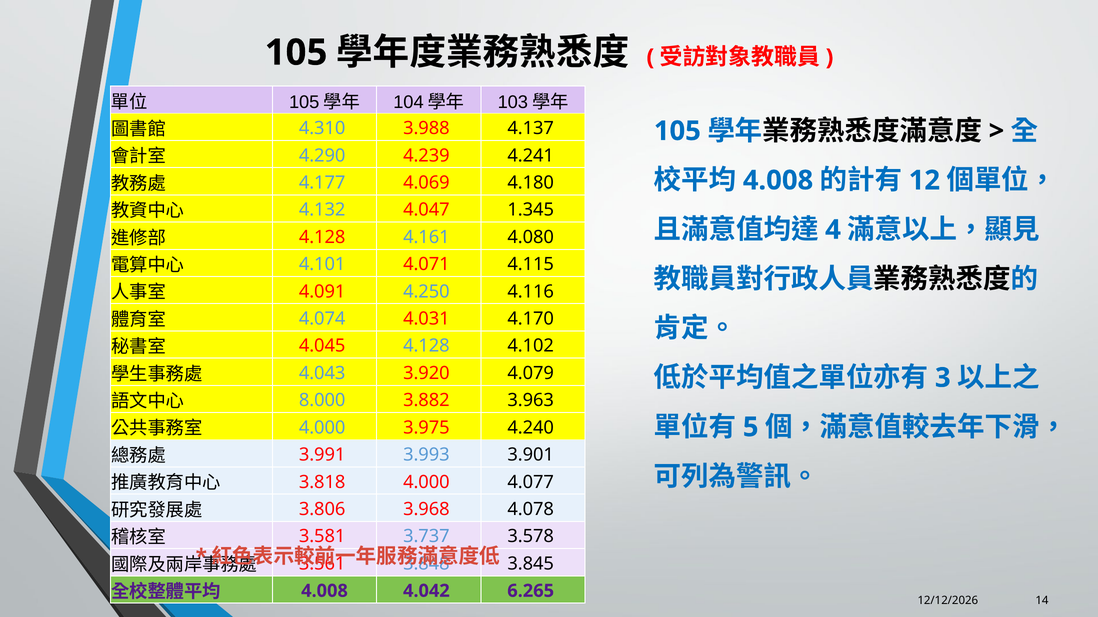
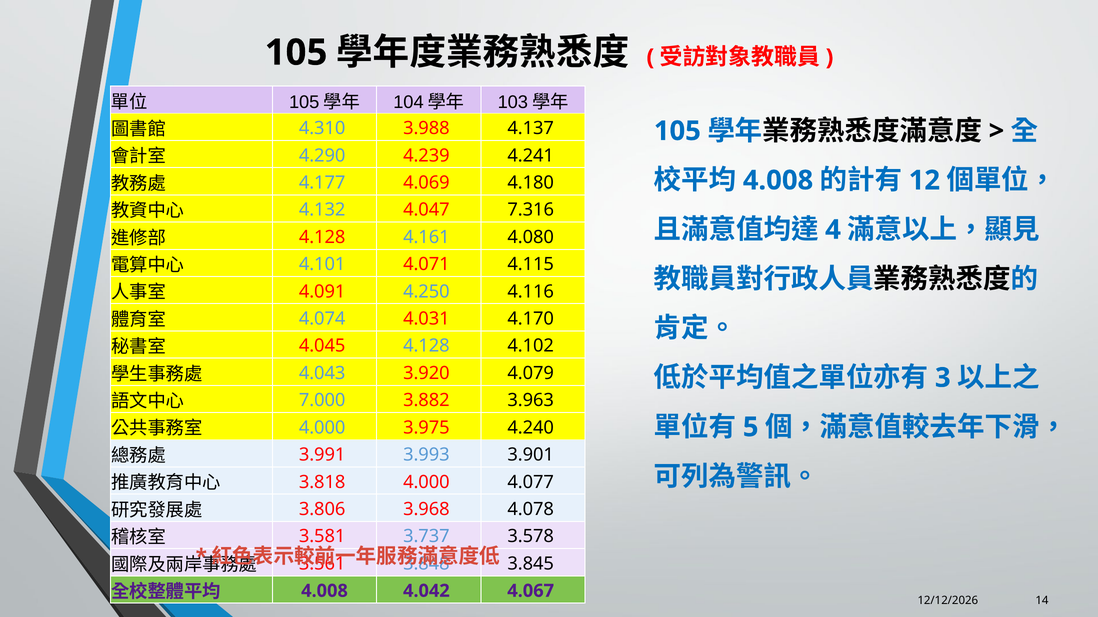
1.345: 1.345 -> 7.316 (531, 210)
8.000: 8.000 -> 7.000 (322, 401)
6.265: 6.265 -> 4.067 (531, 591)
